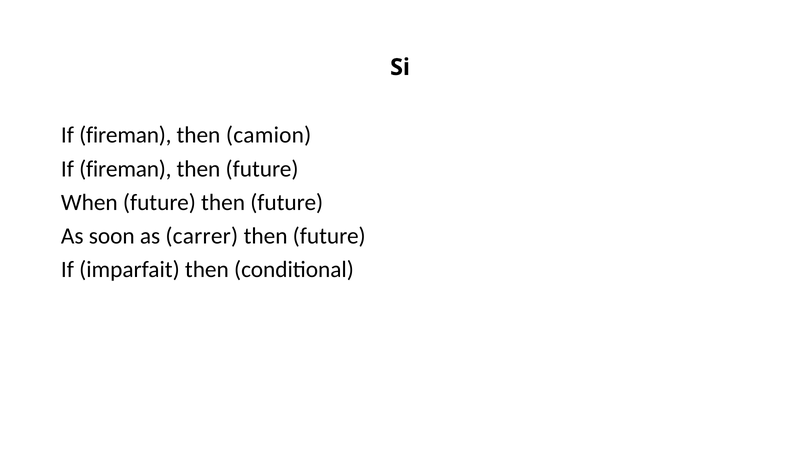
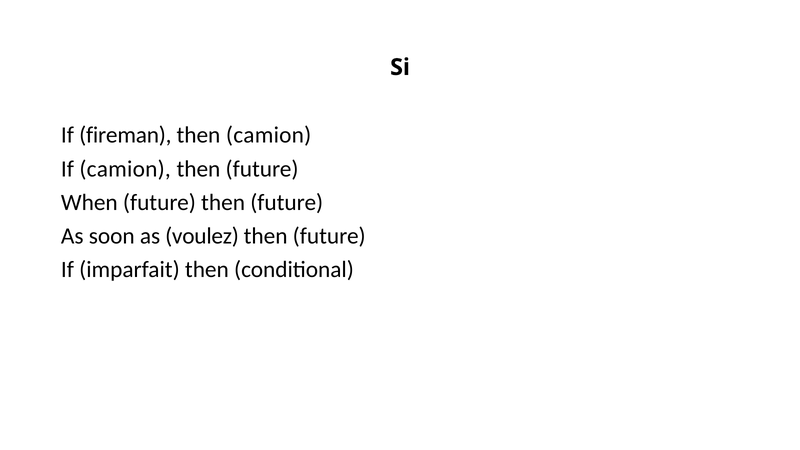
fireman: fireman -> camion (125, 169)
carrer: carrer -> voulez (202, 236)
